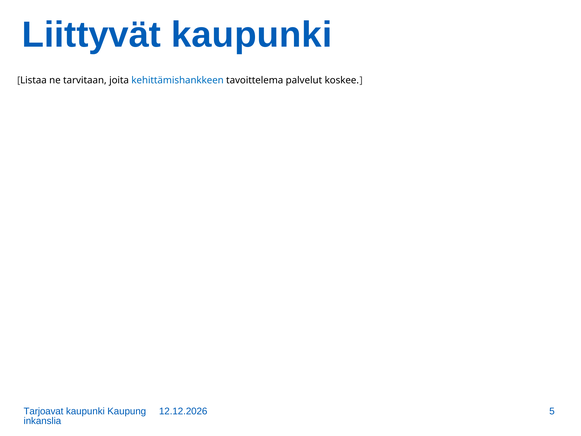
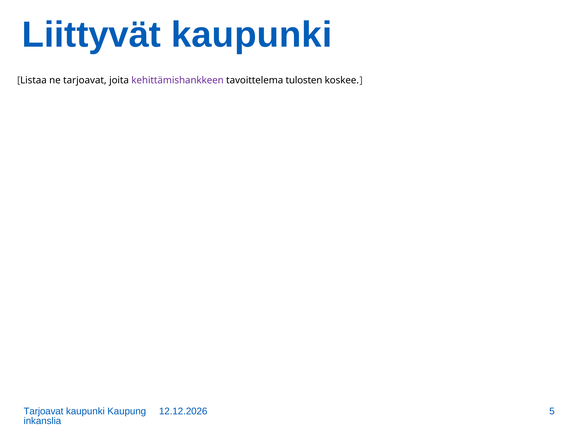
ne tarvitaan: tarvitaan -> tarjoavat (85, 80)
kehittämishankkeen colour: blue -> purple (178, 80)
palvelut: palvelut -> tulosten (304, 80)
